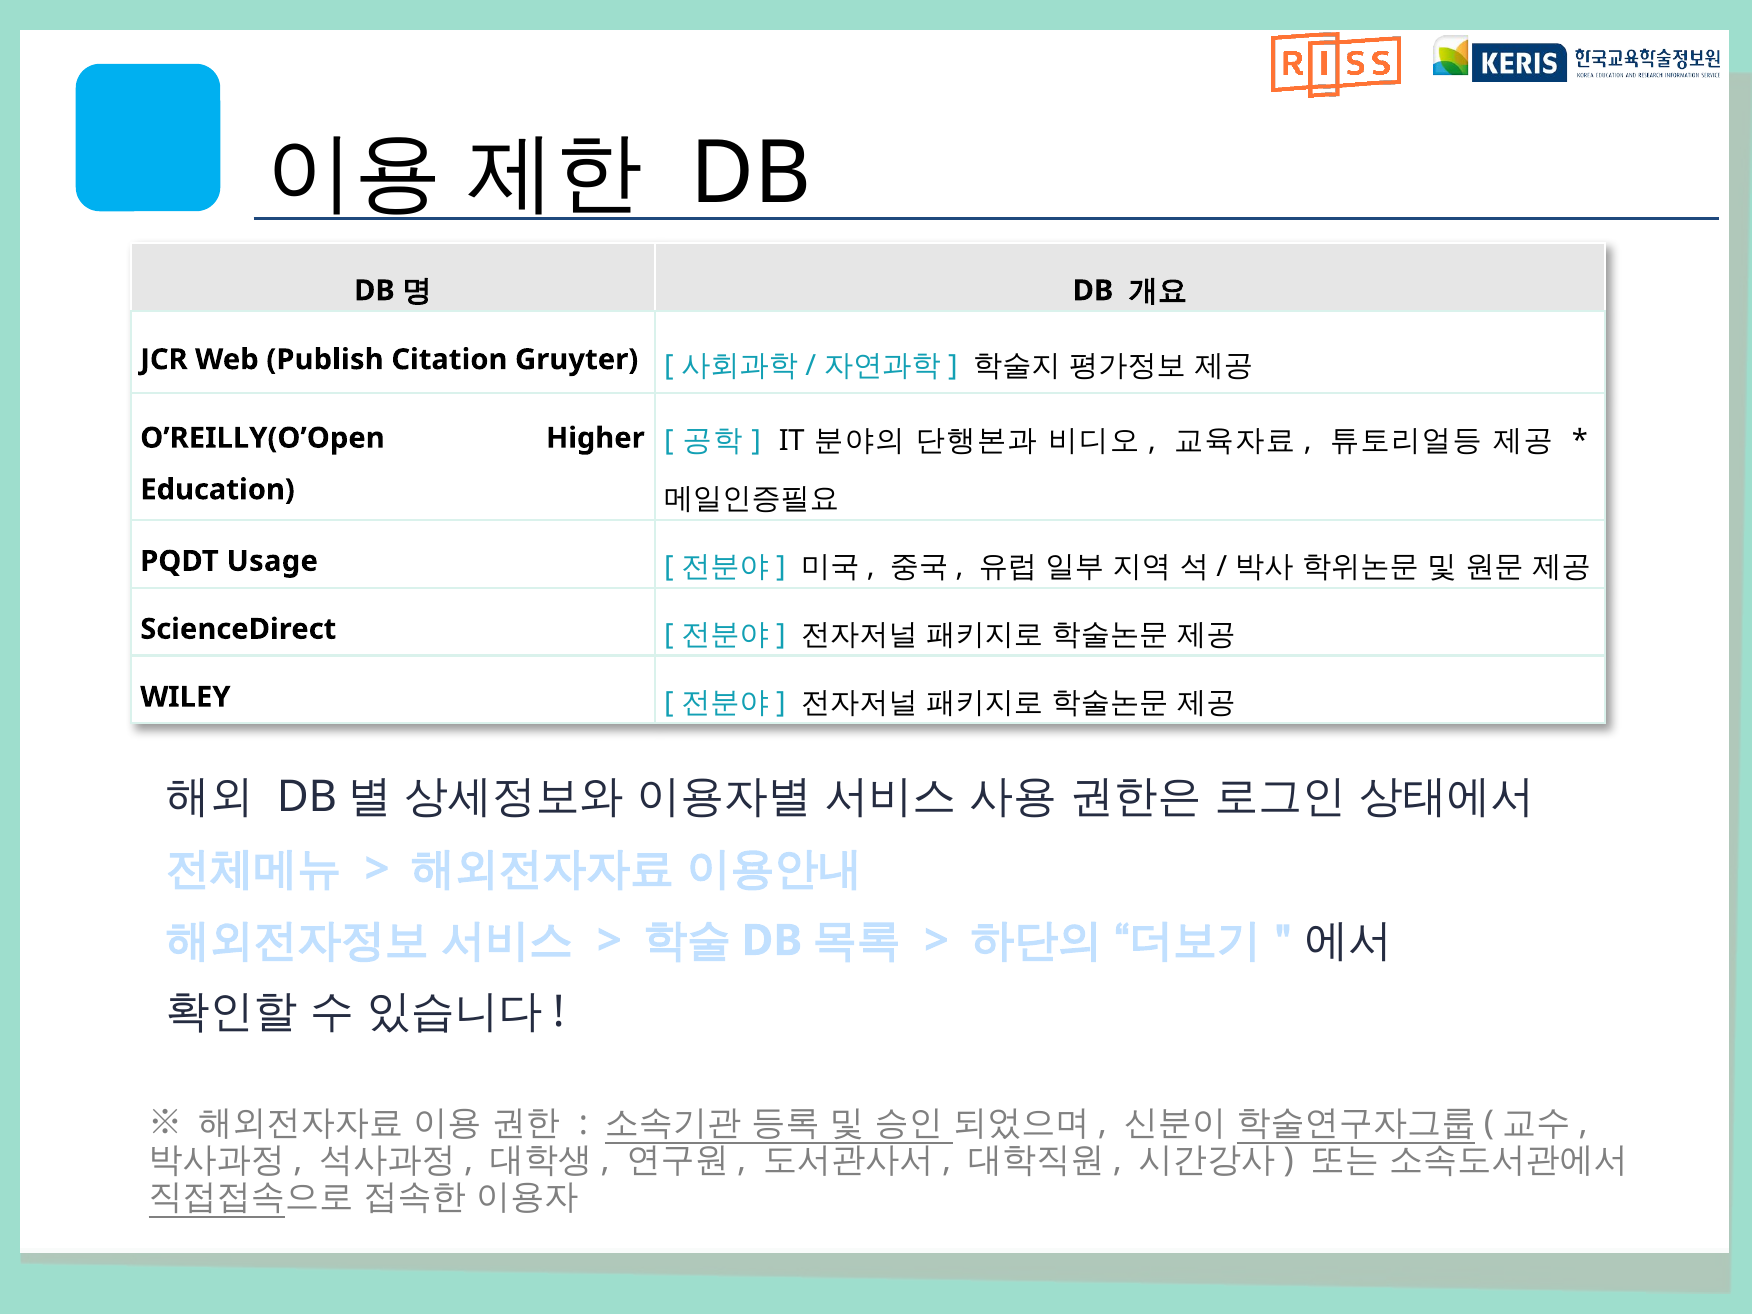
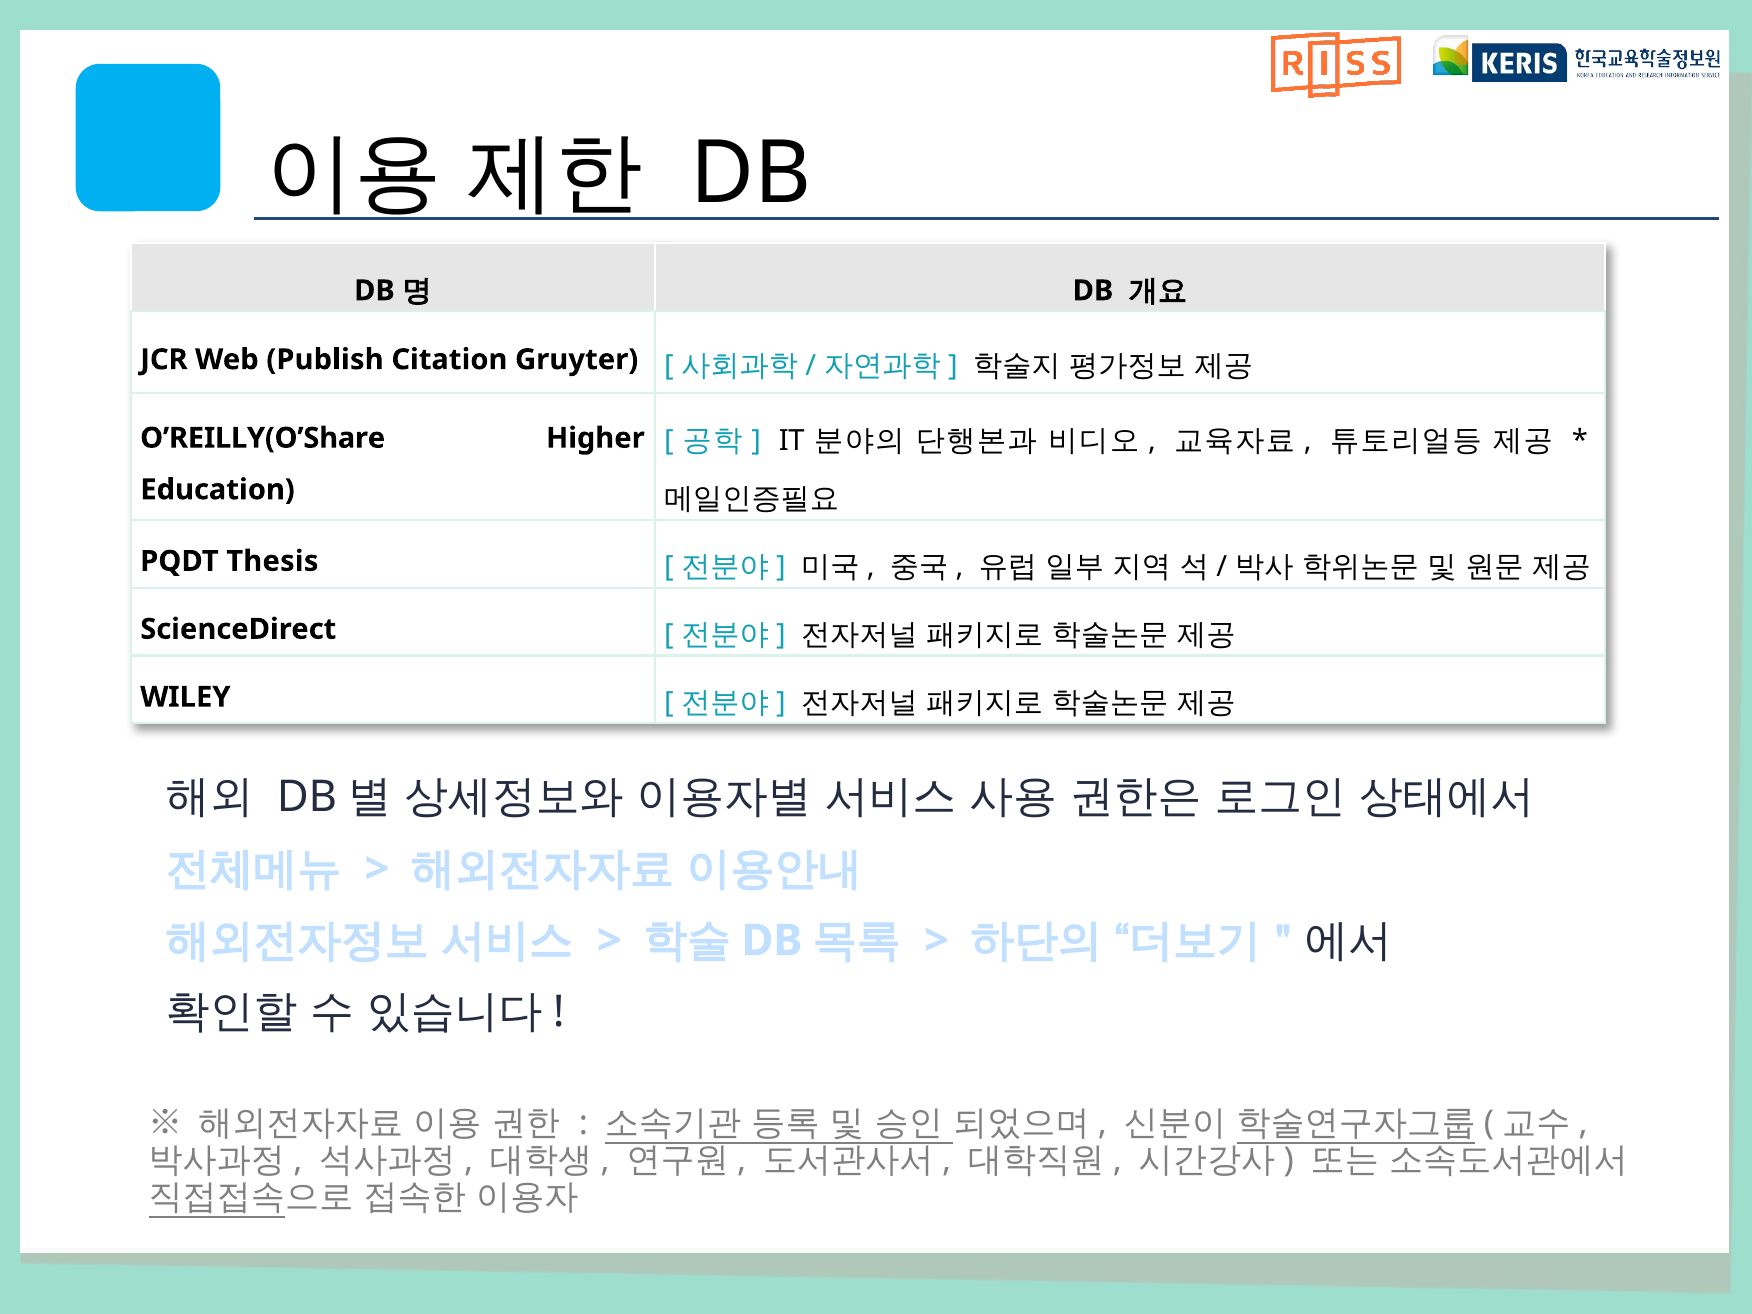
O’REILLY(O’Open: O’REILLY(O’Open -> O’REILLY(O’Share (263, 438)
Usage: Usage -> Thesis (272, 561)
